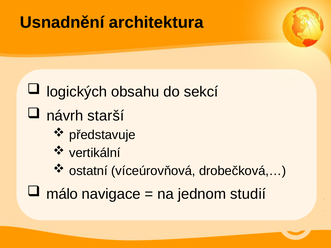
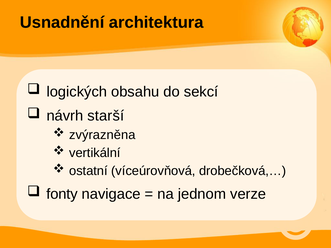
představuje: představuje -> zvýrazněna (102, 135)
málo: málo -> fonty (62, 194)
studií: studií -> verze (248, 194)
